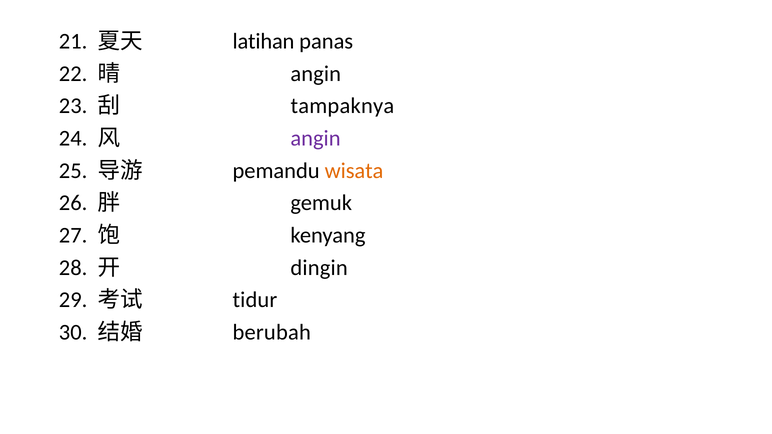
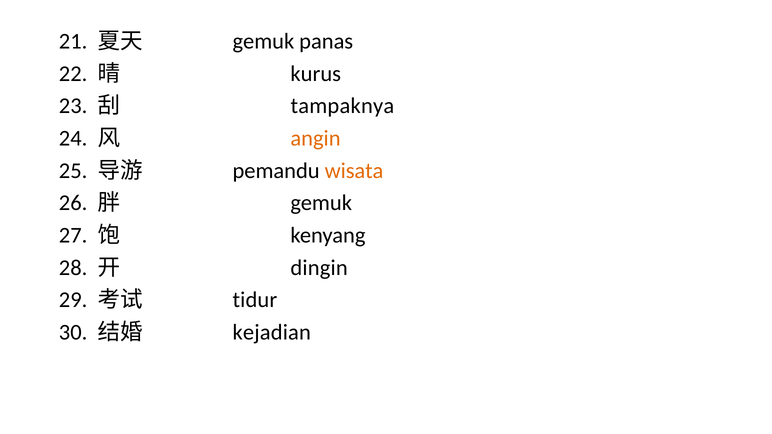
latihan: latihan -> gemuk (263, 41)
angin: angin -> kurus (316, 74)
angin colour: purple -> orange (316, 138)
berubah: berubah -> kejadian (272, 333)
